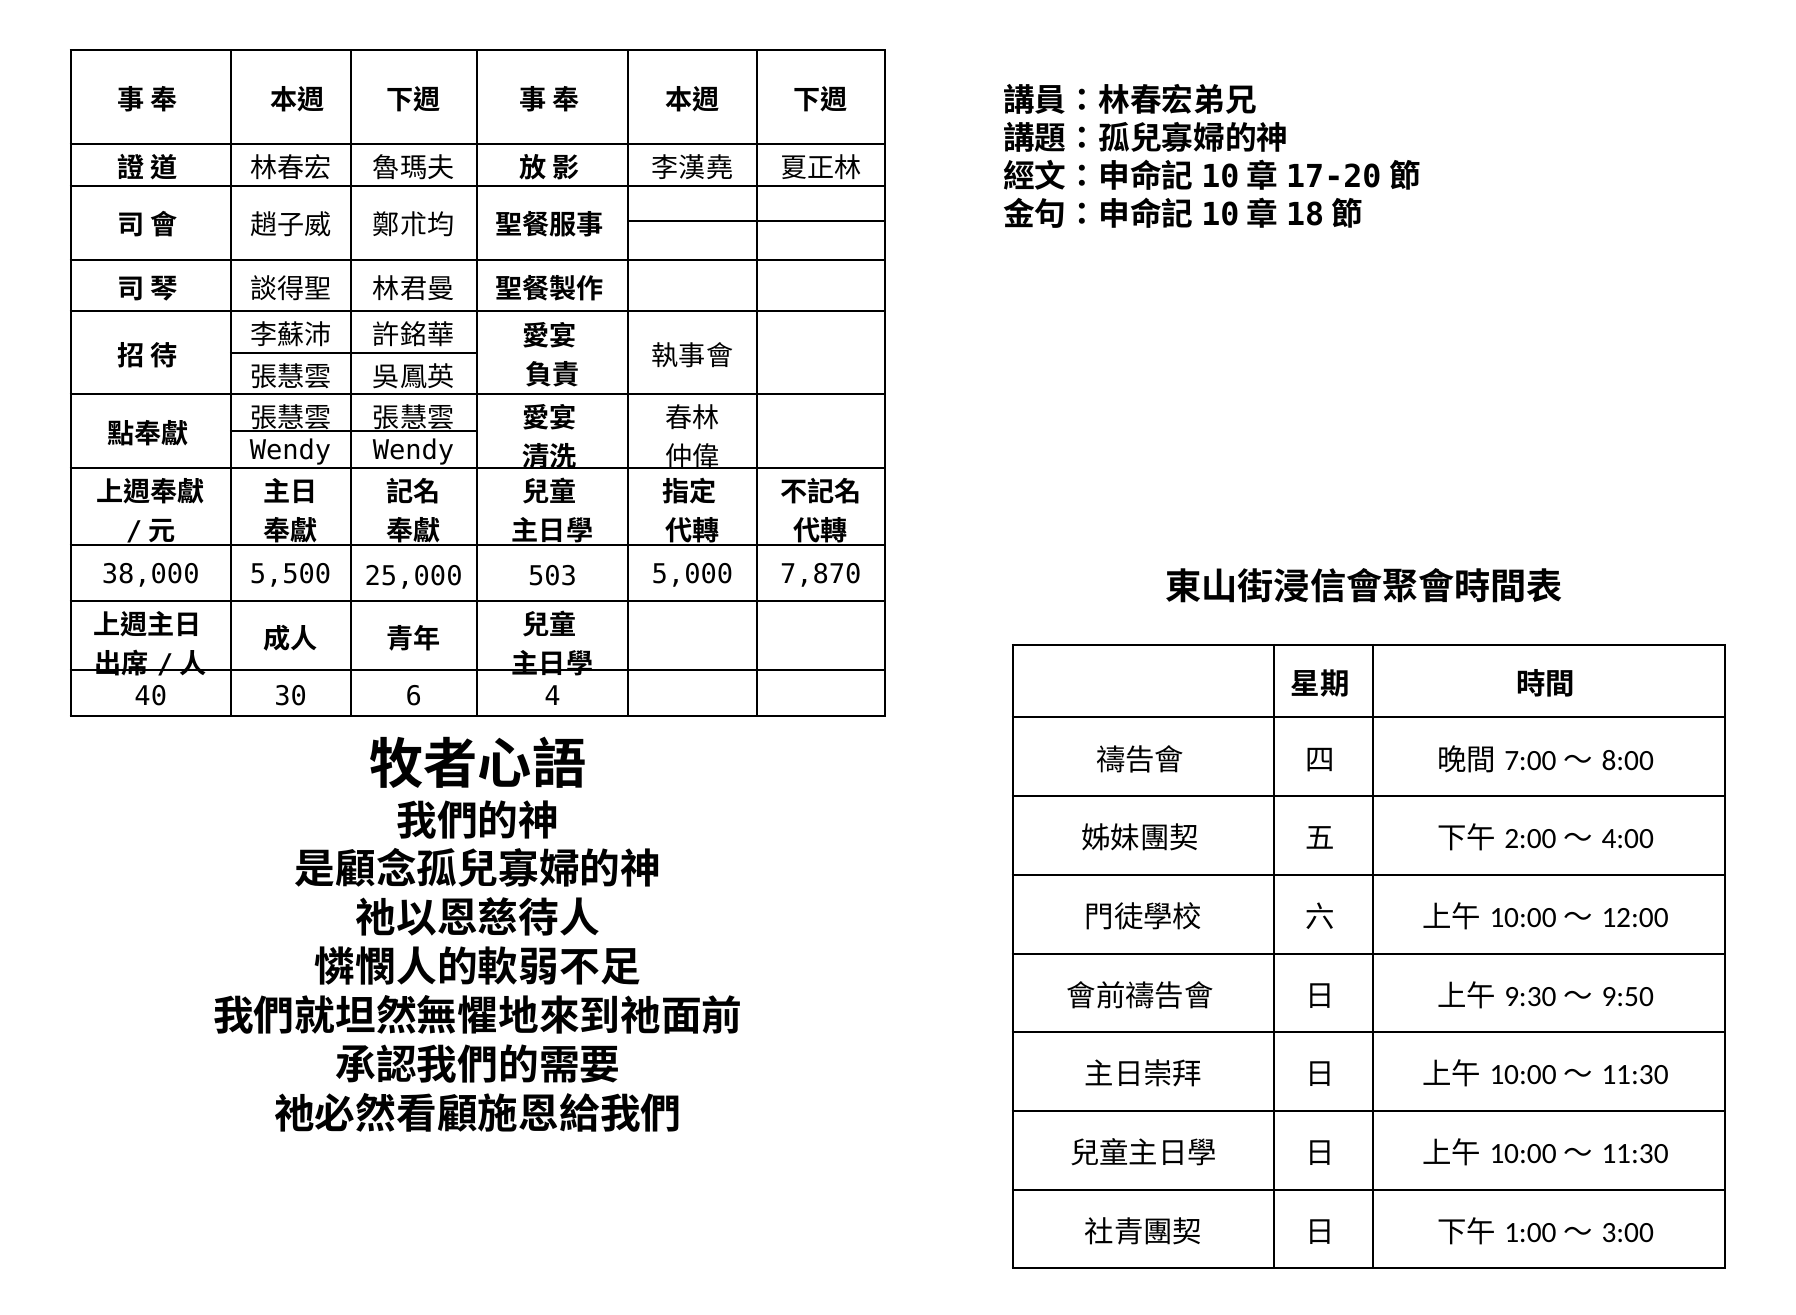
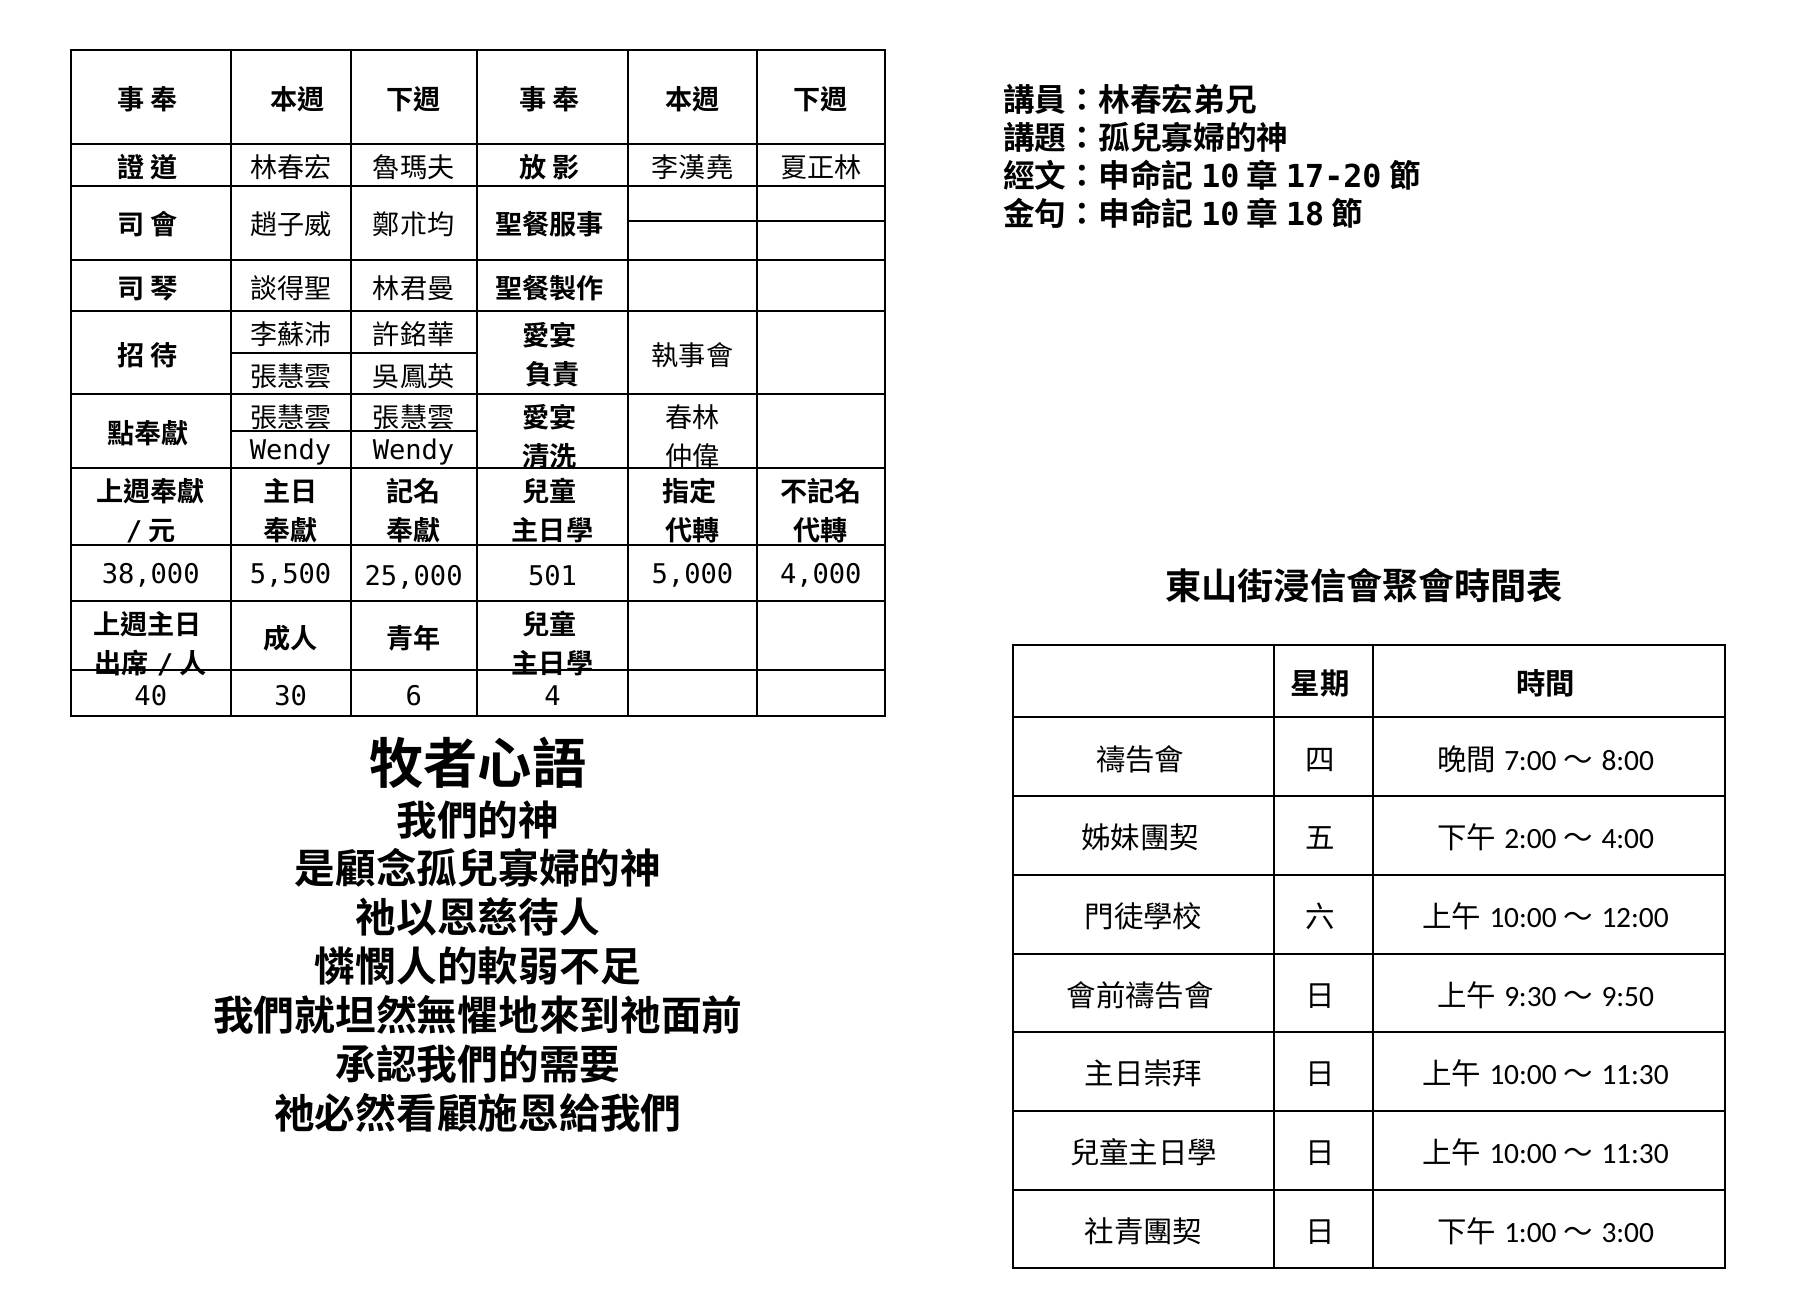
503: 503 -> 501 (553, 576)
7,870: 7,870 -> 4,000 (821, 574)
